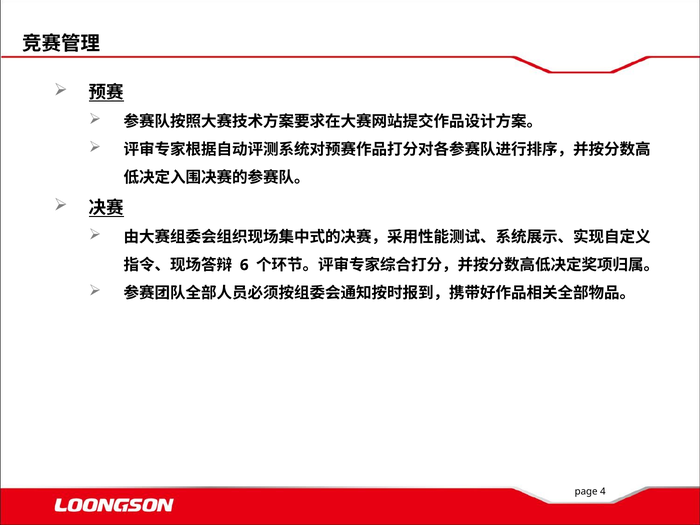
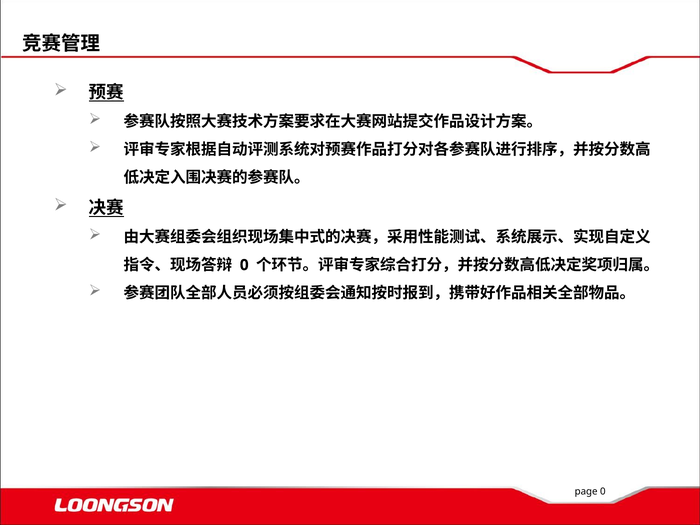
6: 6 -> 0 (244, 265)
page 4: 4 -> 0 (603, 491)
